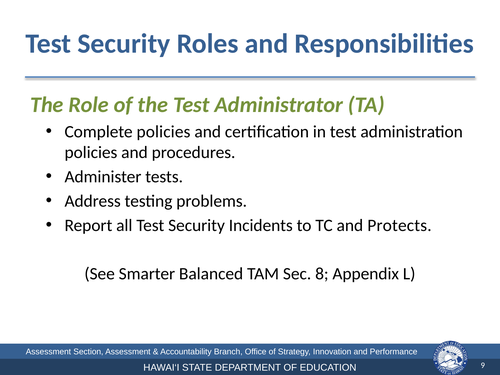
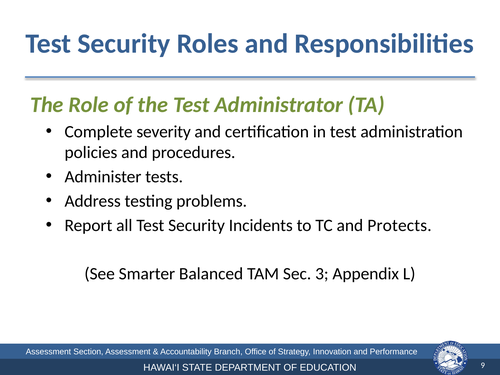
Complete policies: policies -> severity (164, 132)
8: 8 -> 3 (322, 274)
